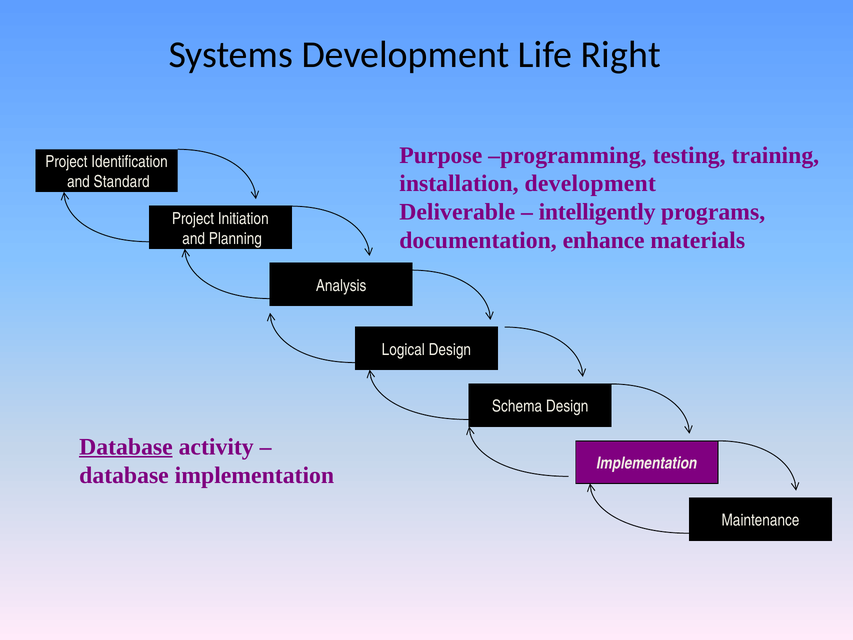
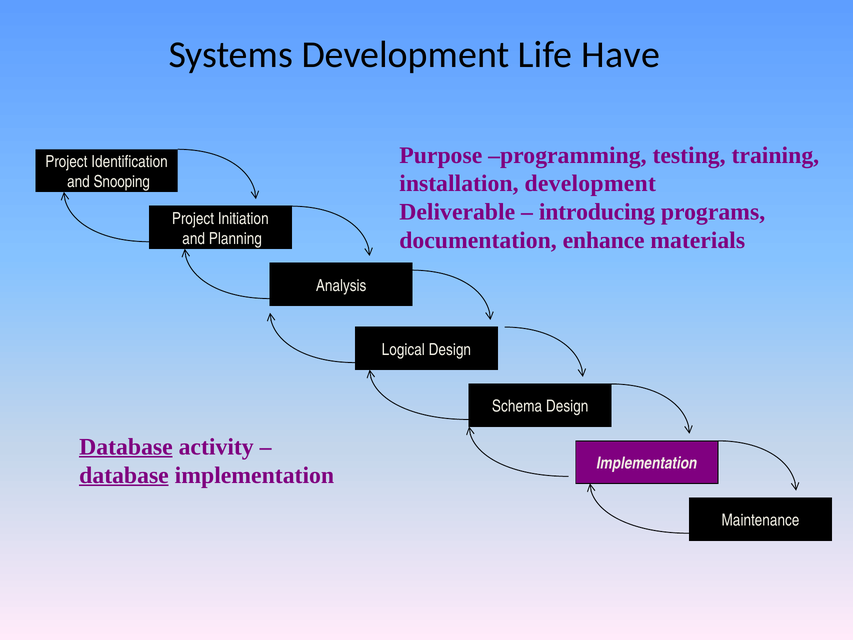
Right: Right -> Have (621, 55)
Standard: Standard -> Snooping (122, 182)
intelligently: intelligently -> introducing (597, 212)
database underline: none -> present (124, 475)
